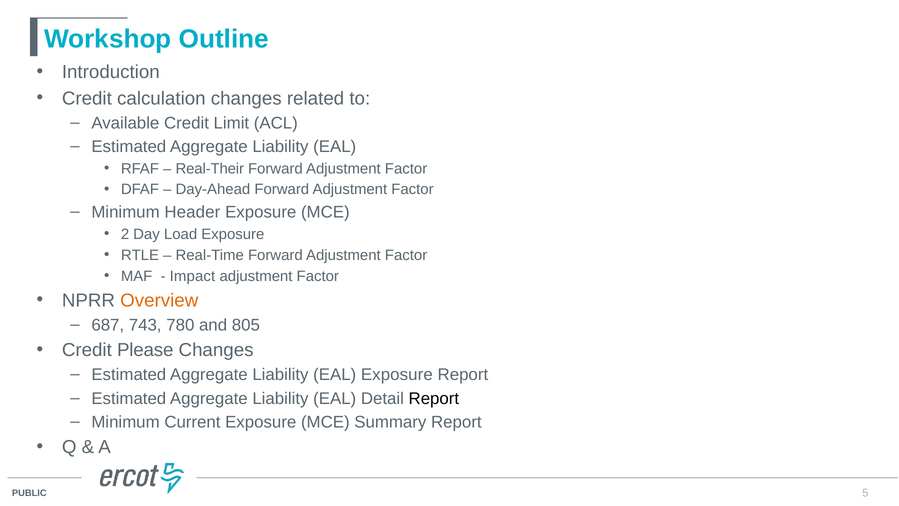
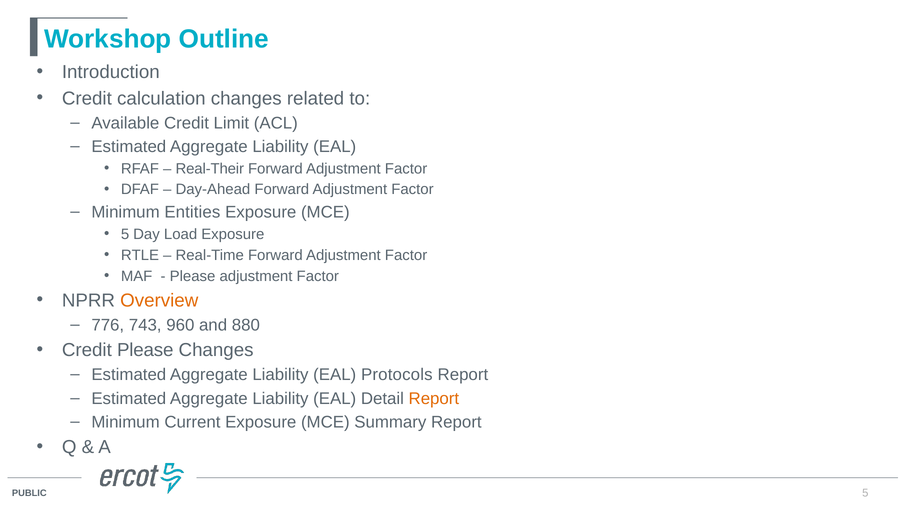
Header: Header -> Entities (192, 212)
2: 2 -> 5 (125, 234)
Impact: Impact -> Please (193, 276)
687: 687 -> 776 (108, 325)
780: 780 -> 960 (180, 325)
805: 805 -> 880 (246, 325)
EAL Exposure: Exposure -> Protocols (397, 375)
Report colour: black -> orange (434, 398)
